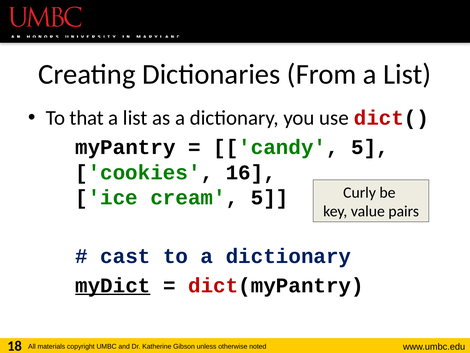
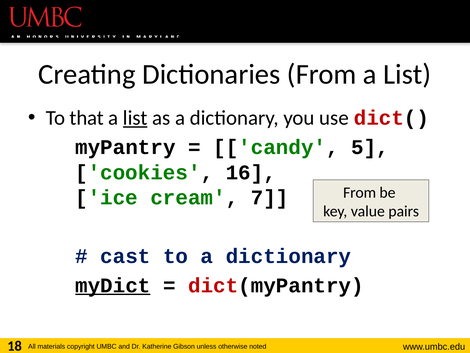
list underline: none -> present (135, 118)
Curly: Curly -> From (360, 192)
cream 5: 5 -> 7 (270, 197)
